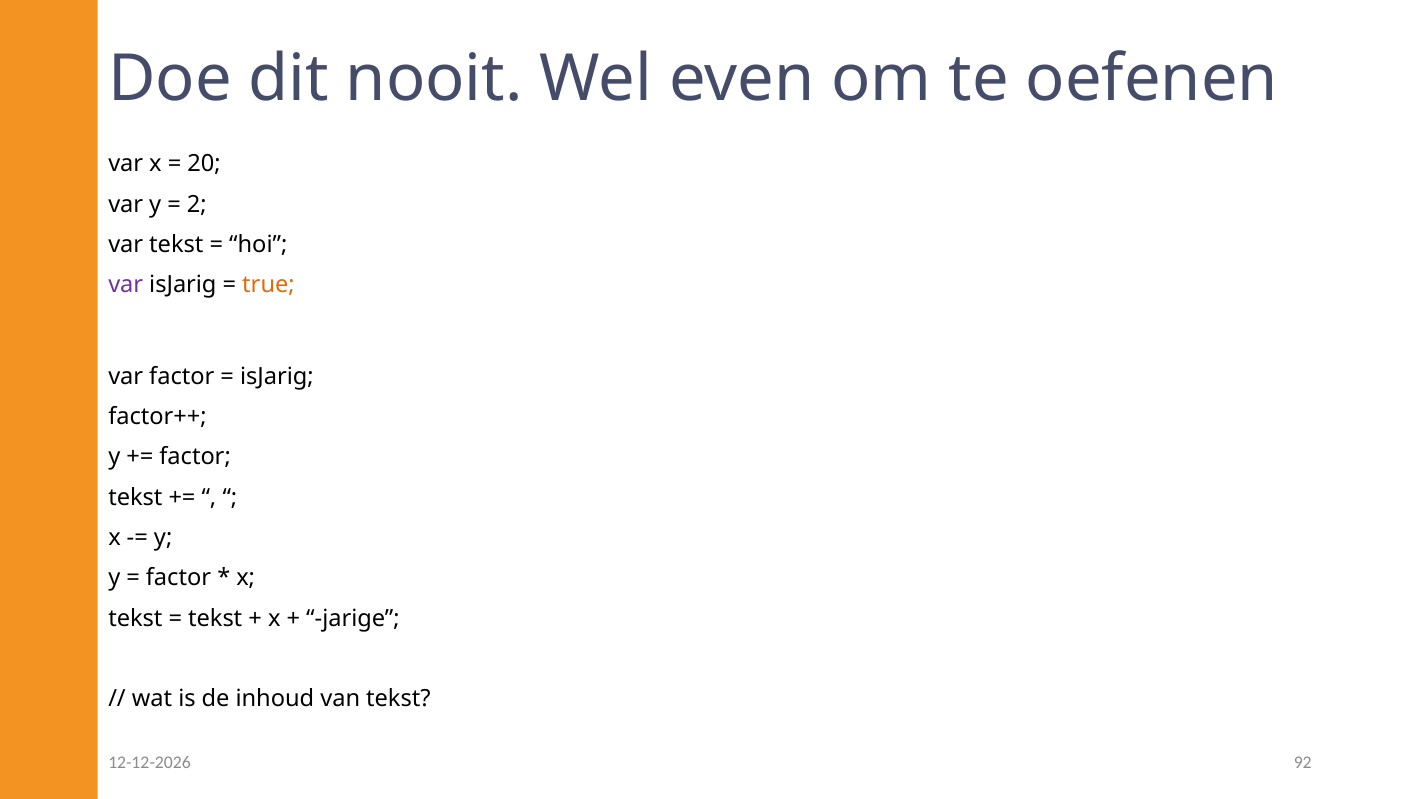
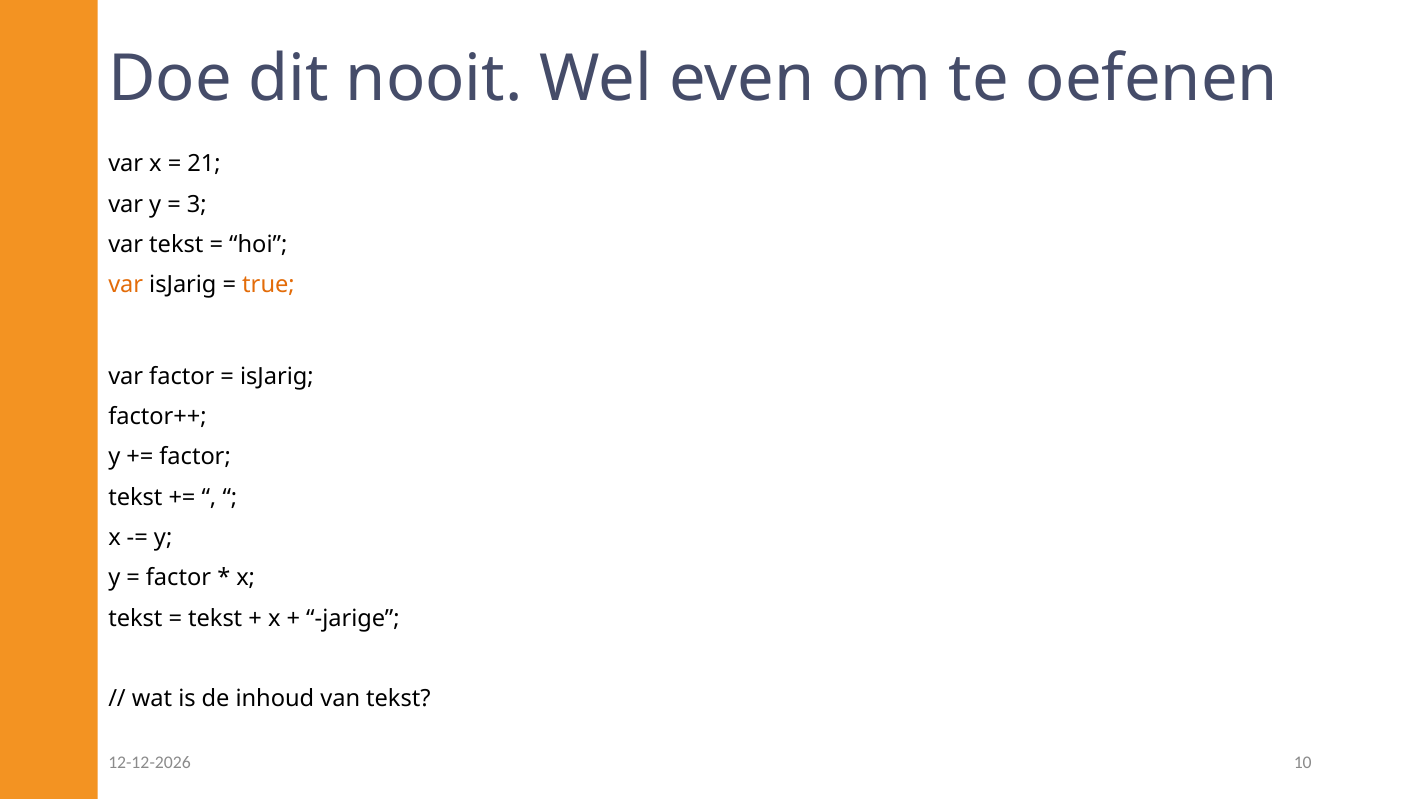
20: 20 -> 21 (204, 164)
2: 2 -> 3 (197, 204)
var colour: purple -> orange (126, 285)
92: 92 -> 10 (1303, 763)
